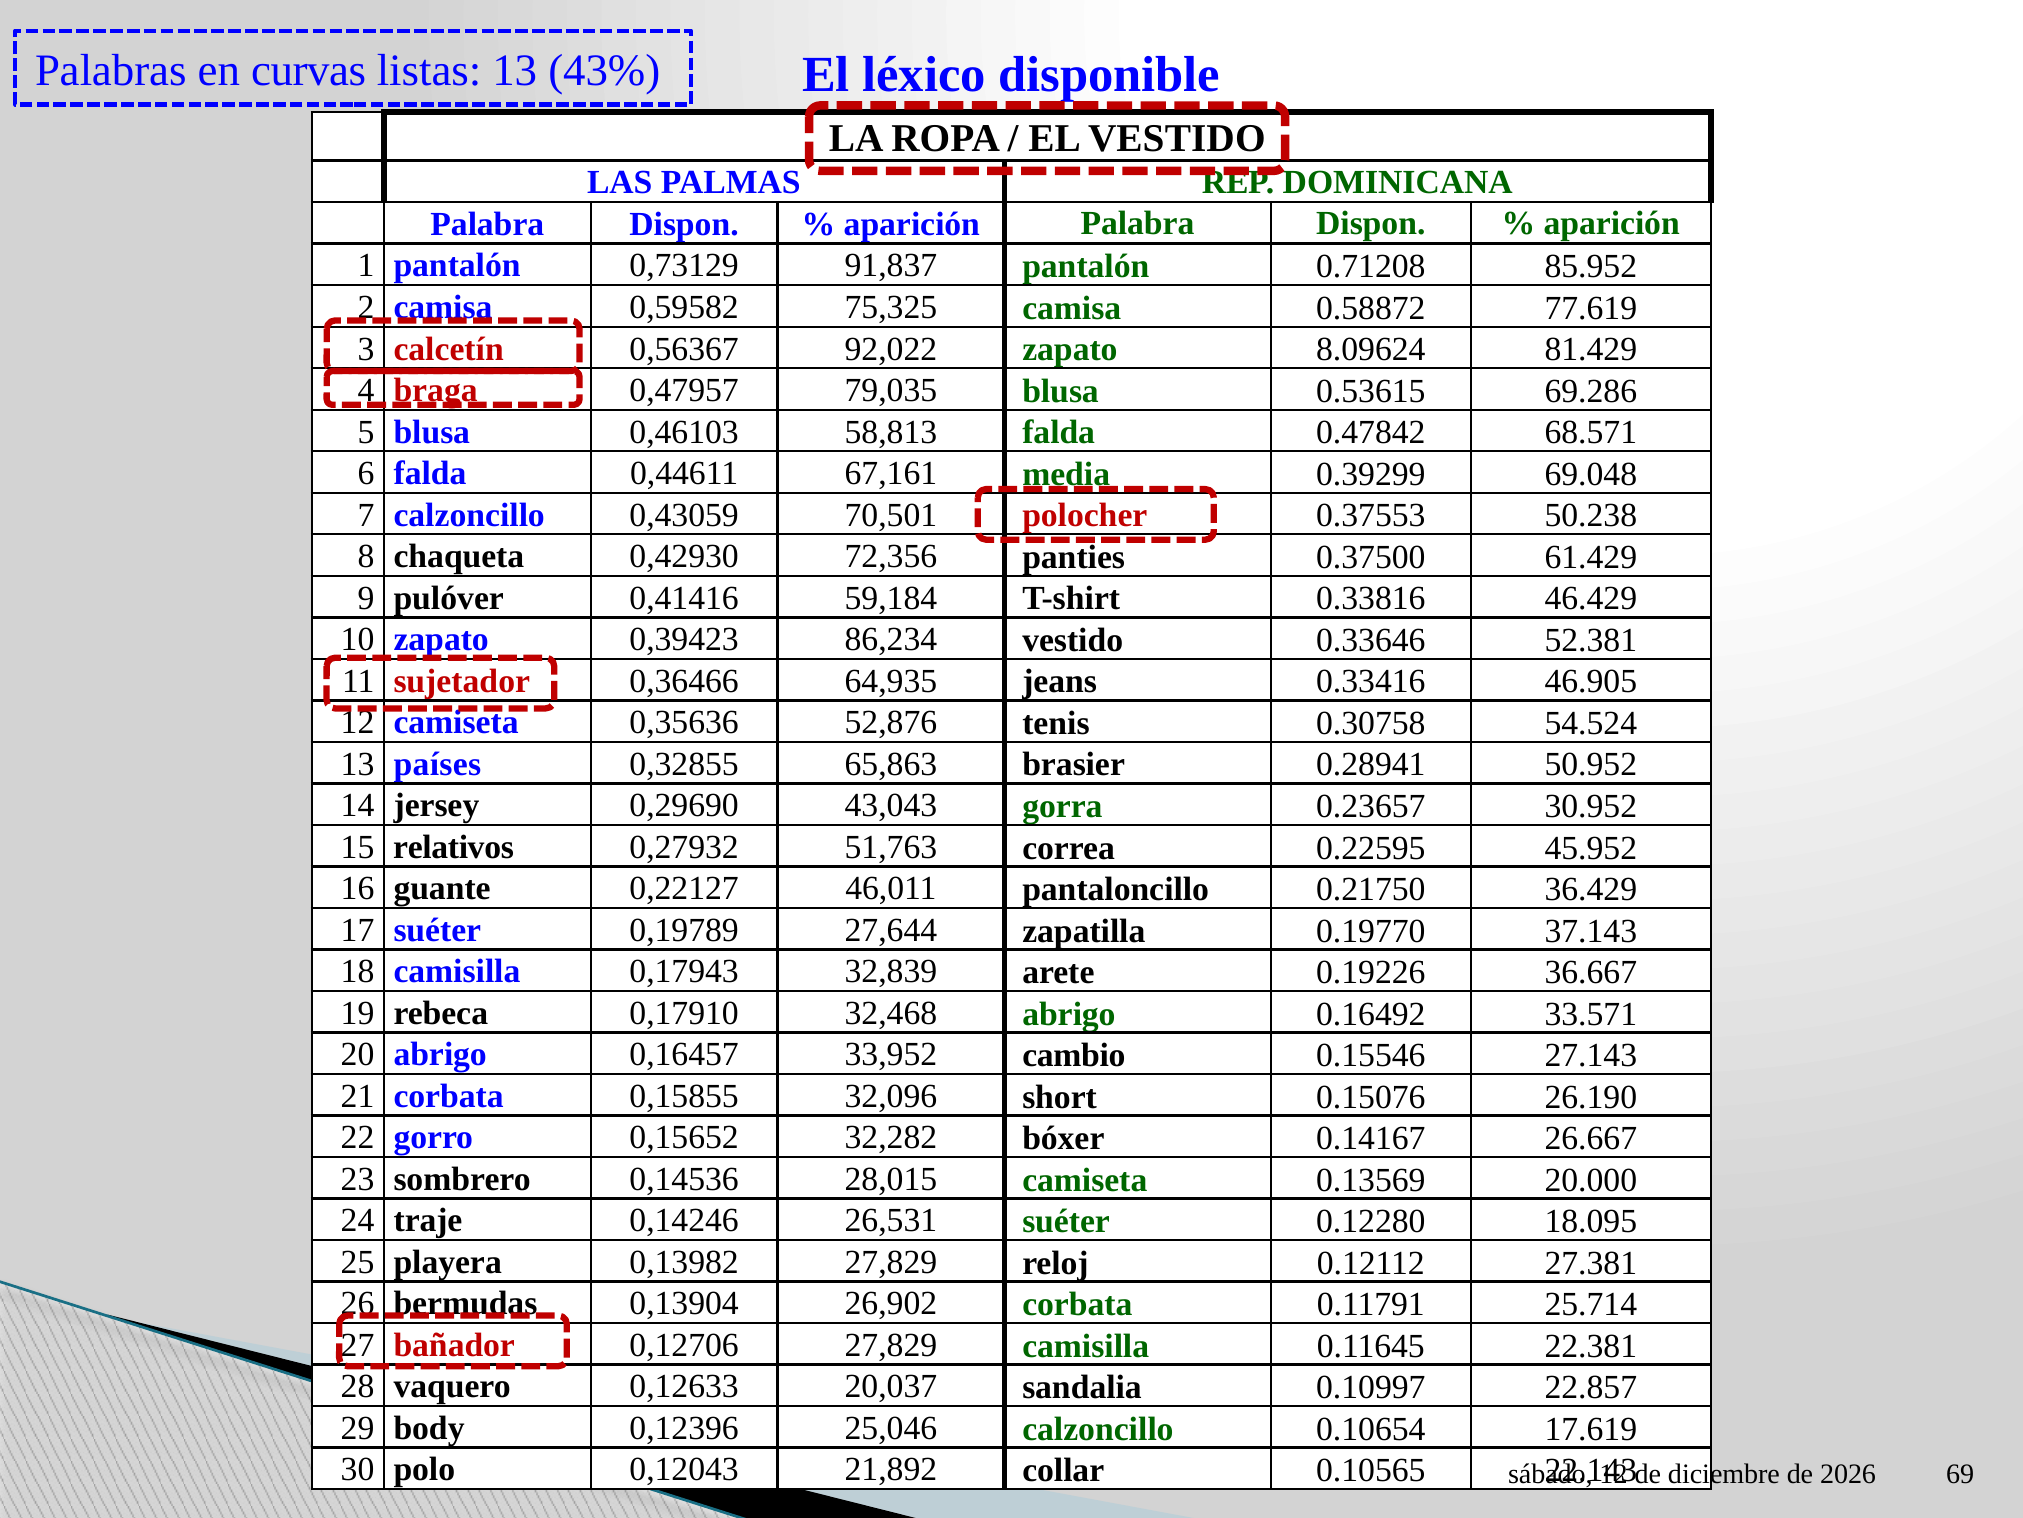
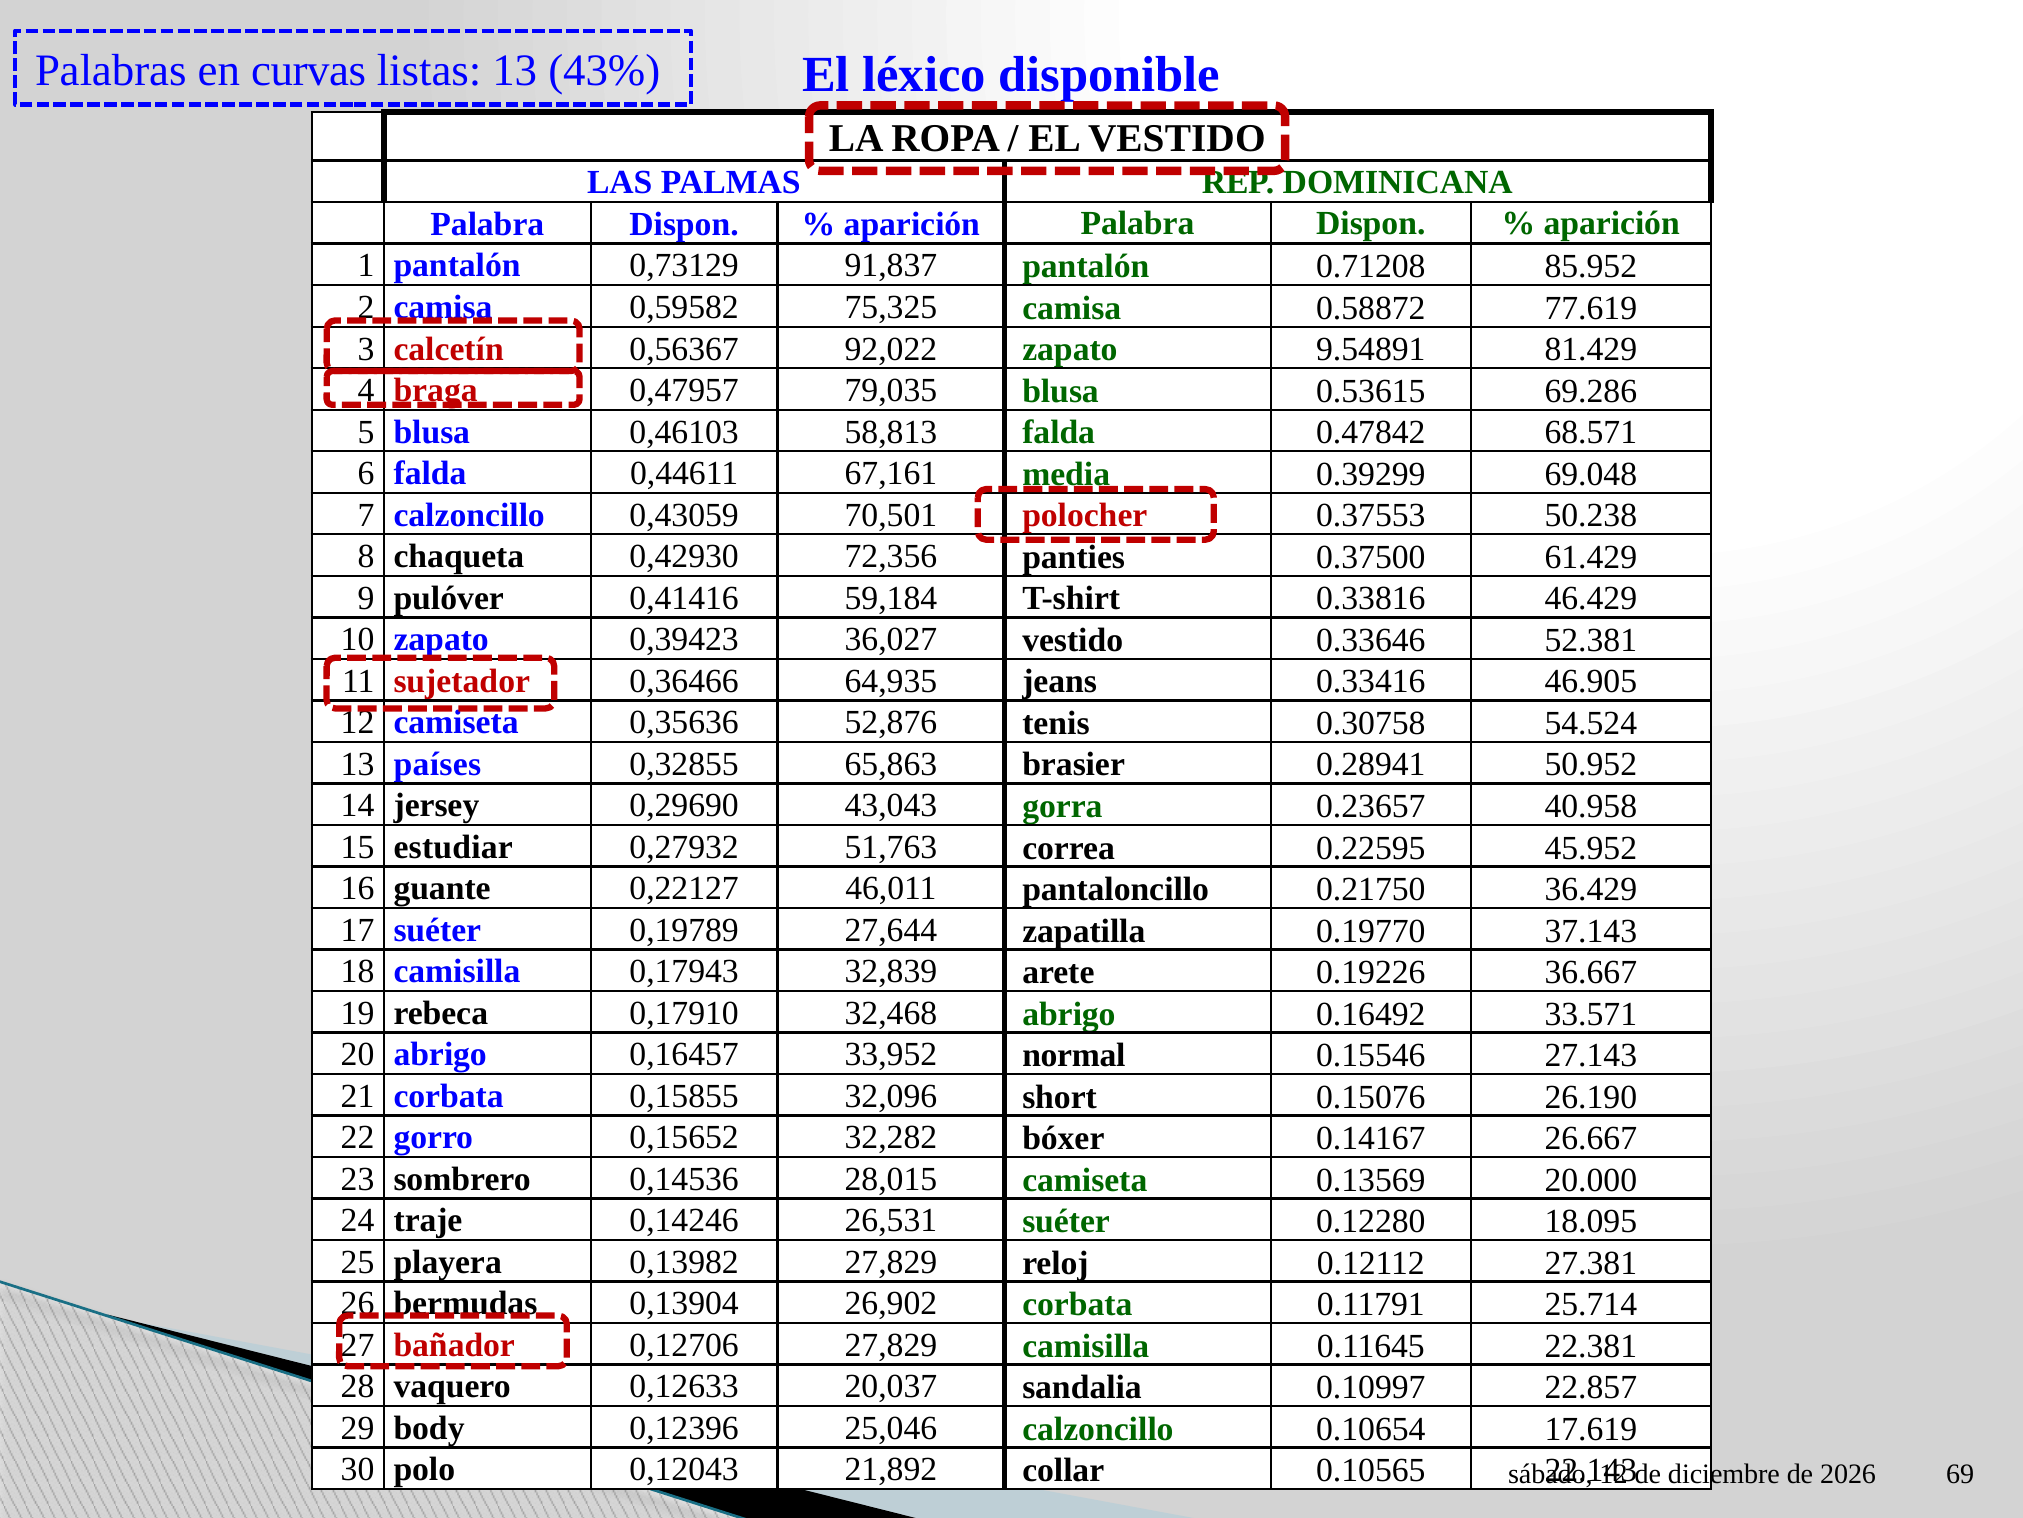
8.09624: 8.09624 -> 9.54891 (1371, 350)
86,234: 86,234 -> 36,027 (891, 639)
30.952: 30.952 -> 40.958 (1591, 806)
relativos: relativos -> estudiar (453, 847)
cambio: cambio -> normal (1074, 1055)
